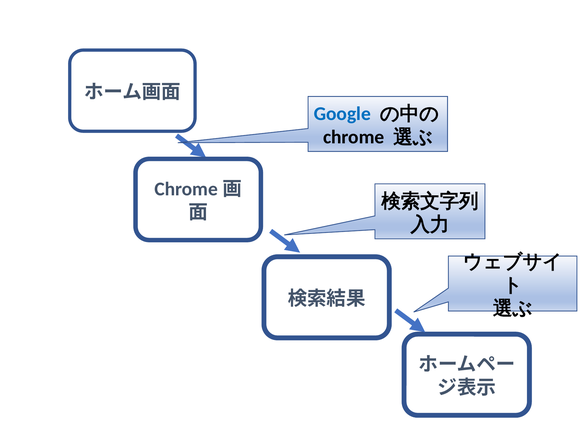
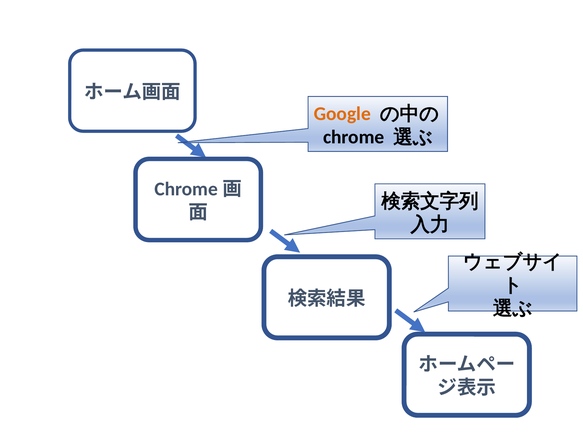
Google colour: blue -> orange (342, 114)
